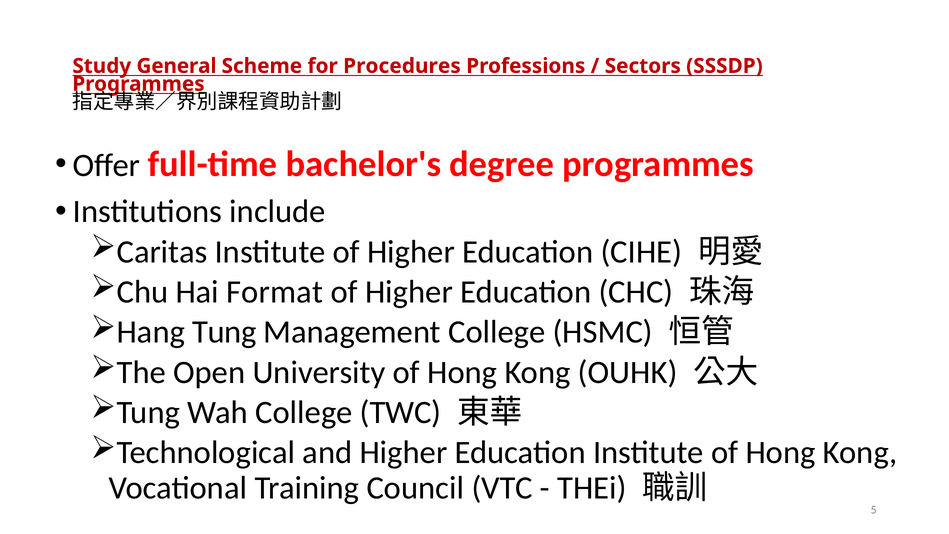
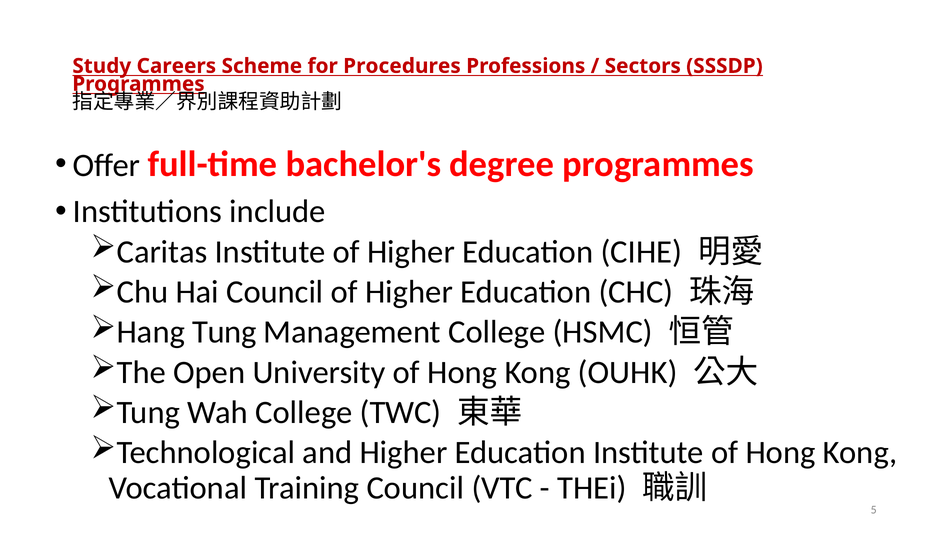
General: General -> Careers (176, 66)
Hai Format: Format -> Council (275, 292)
